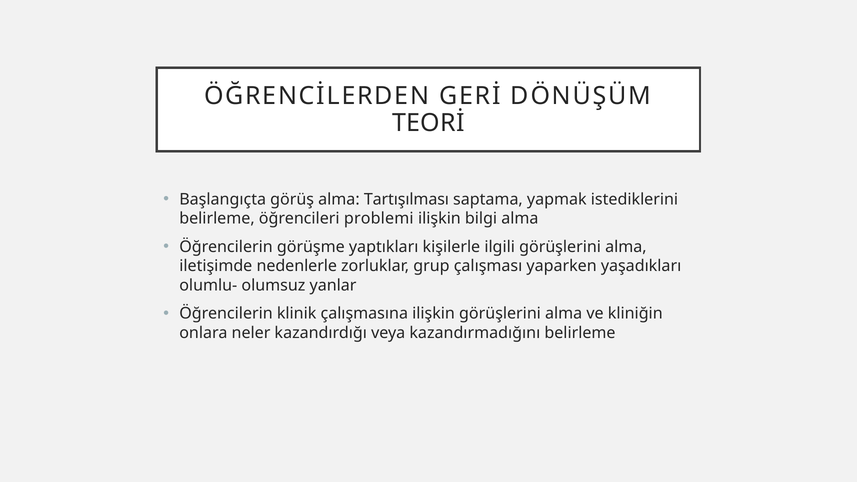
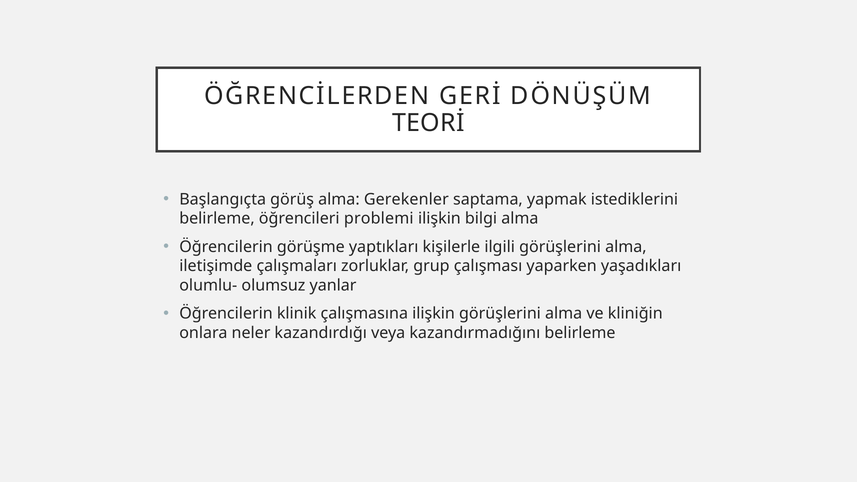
Tartışılması: Tartışılması -> Gerekenler (406, 199)
nedenlerle: nedenlerle -> çalışmaları (297, 266)
